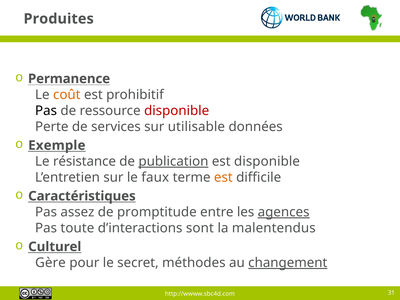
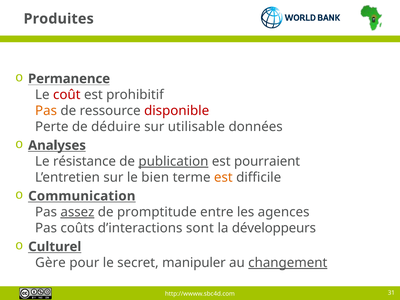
coût colour: orange -> red (67, 95)
Pas colour: black -> orange (46, 111)
services: services -> déduire (116, 127)
Exemple: Exemple -> Analyses (57, 145)
est disponible: disponible -> pourraient (267, 161)
faux: faux -> bien (155, 177)
Caractéristiques: Caractéristiques -> Communication (82, 196)
assez underline: none -> present (77, 212)
agences underline: present -> none (284, 212)
toute: toute -> coûts (77, 228)
malentendus: malentendus -> développeurs (274, 228)
méthodes: méthodes -> manipuler (194, 263)
